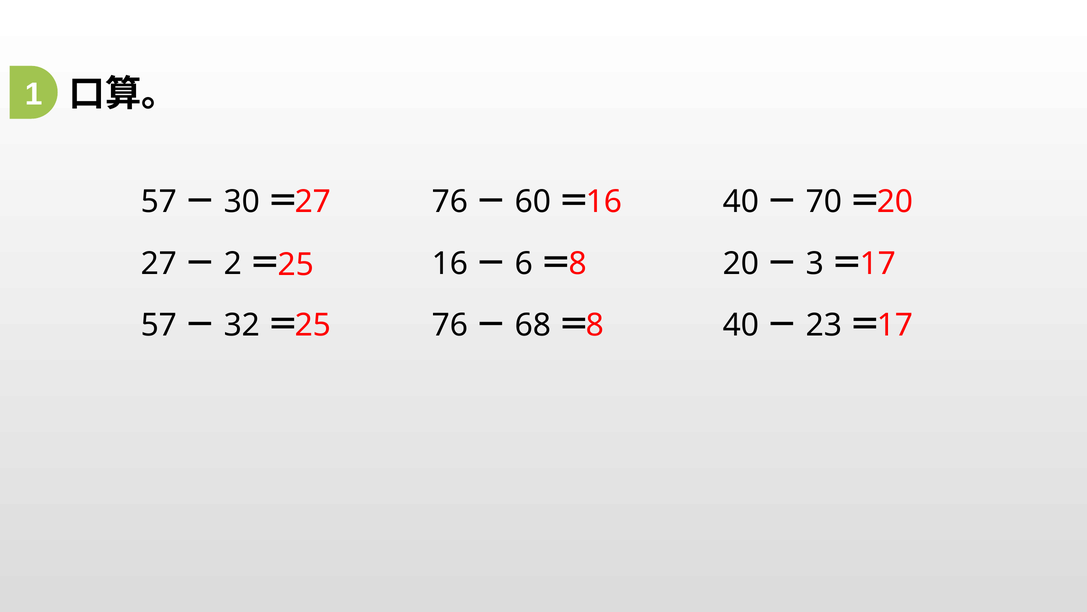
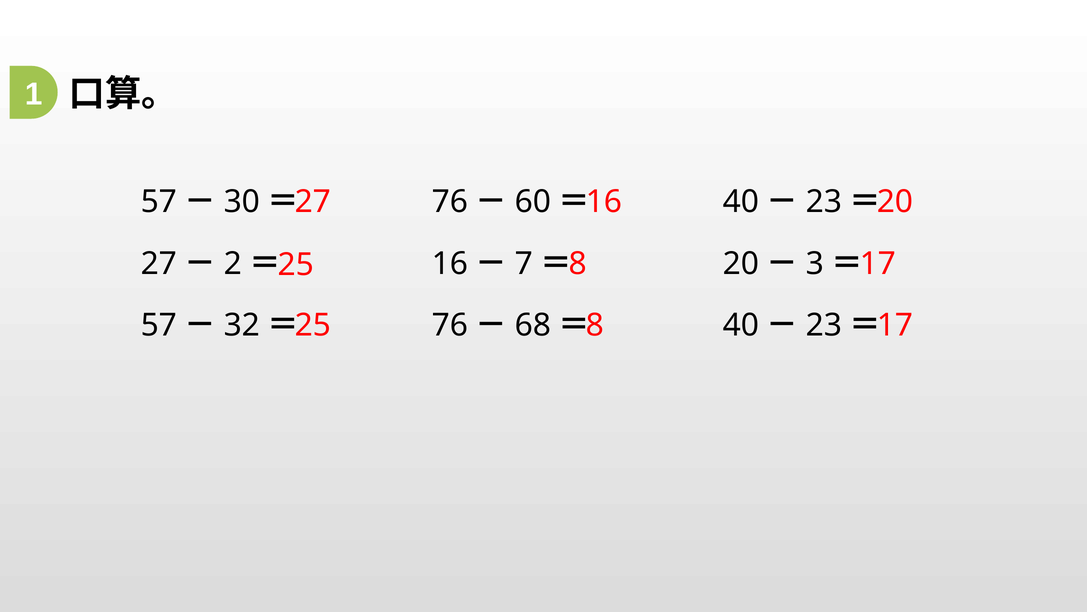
70: 70 -> 23 (824, 202)
6: 6 -> 7 (524, 263)
